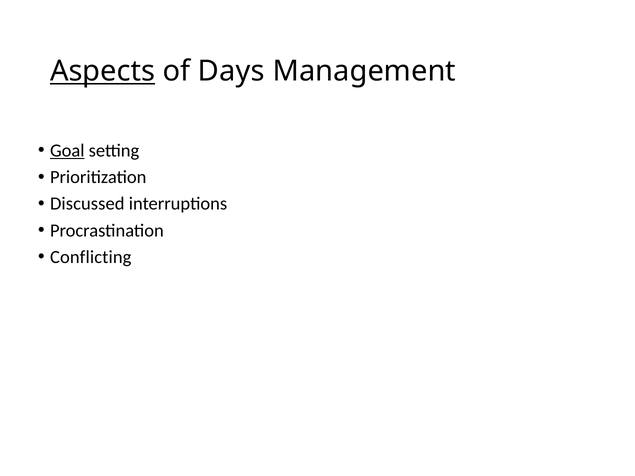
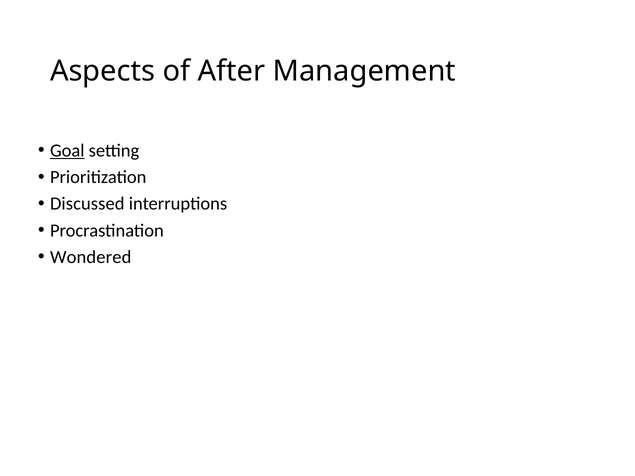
Aspects underline: present -> none (103, 71)
Days: Days -> After (231, 71)
Conflicting: Conflicting -> Wondered (91, 257)
